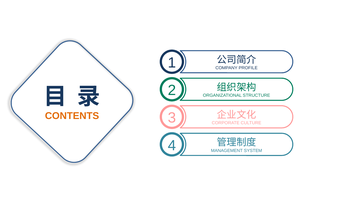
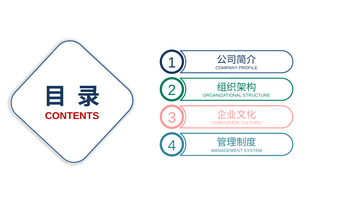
CONTENTS colour: orange -> red (72, 116)
